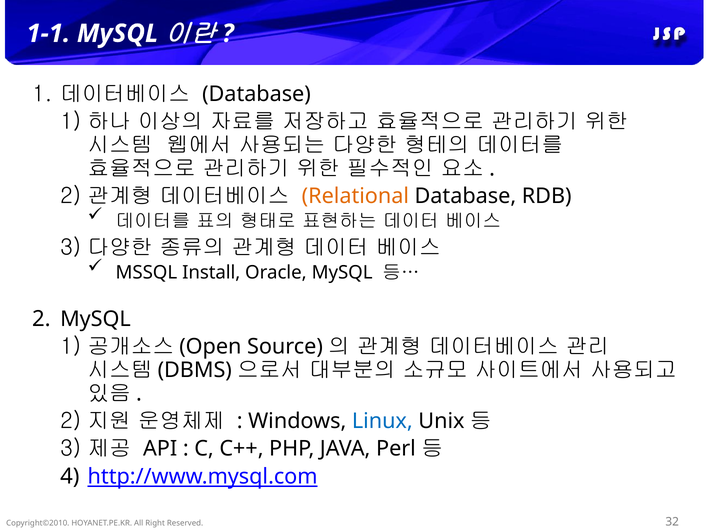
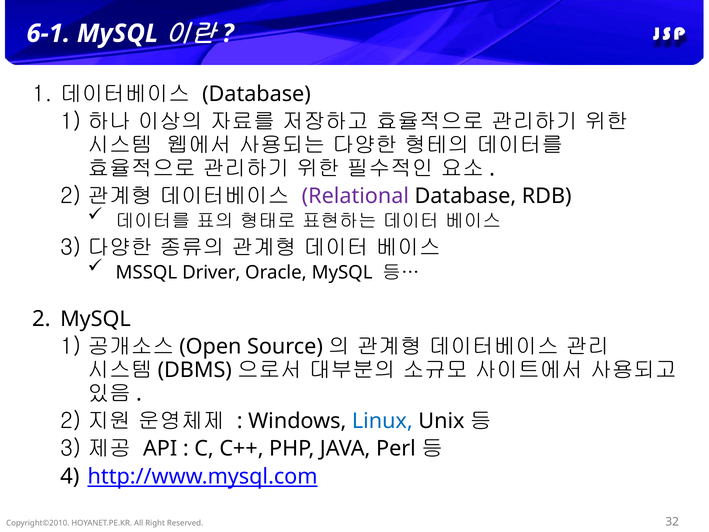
1-1: 1-1 -> 6-1 (48, 33)
Relational colour: orange -> purple (355, 196)
Install: Install -> Driver (211, 272)
